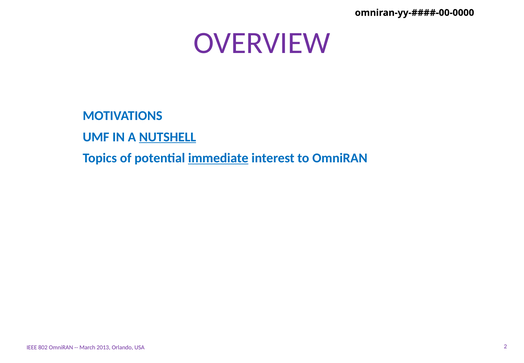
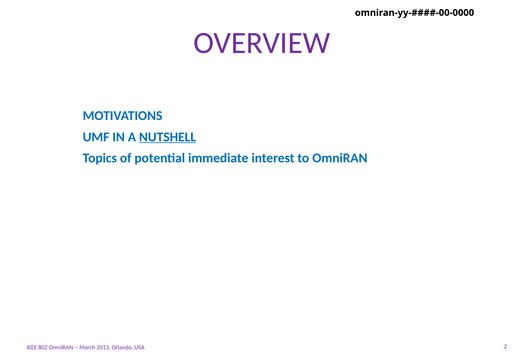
immediate underline: present -> none (218, 158)
